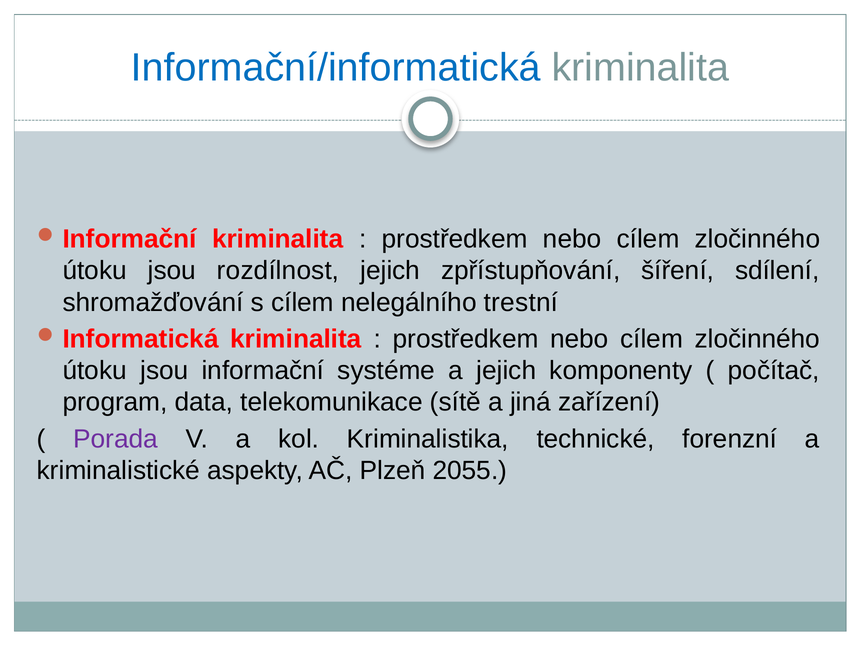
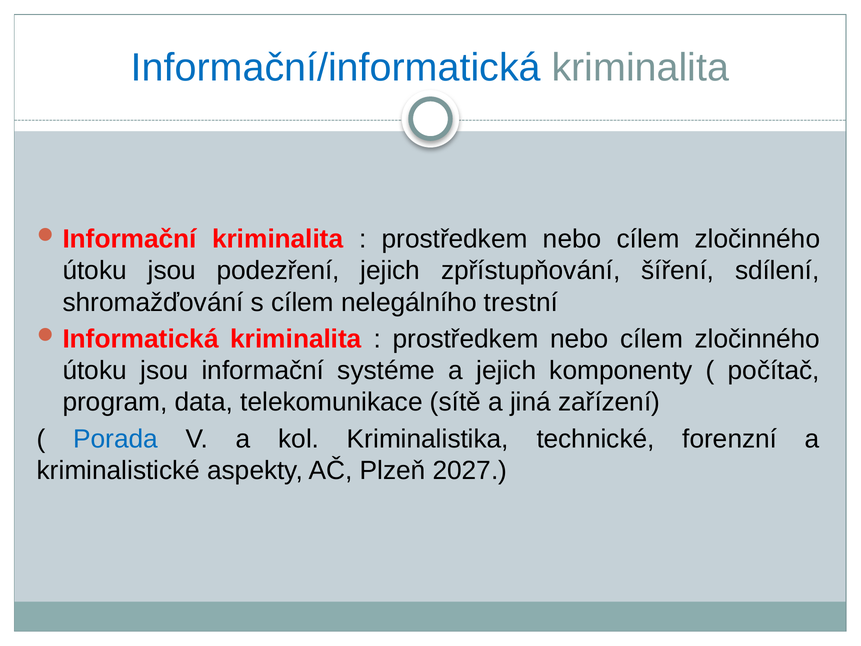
rozdílnost: rozdílnost -> podezření (278, 271)
Porada colour: purple -> blue (116, 439)
2055: 2055 -> 2027 (470, 470)
